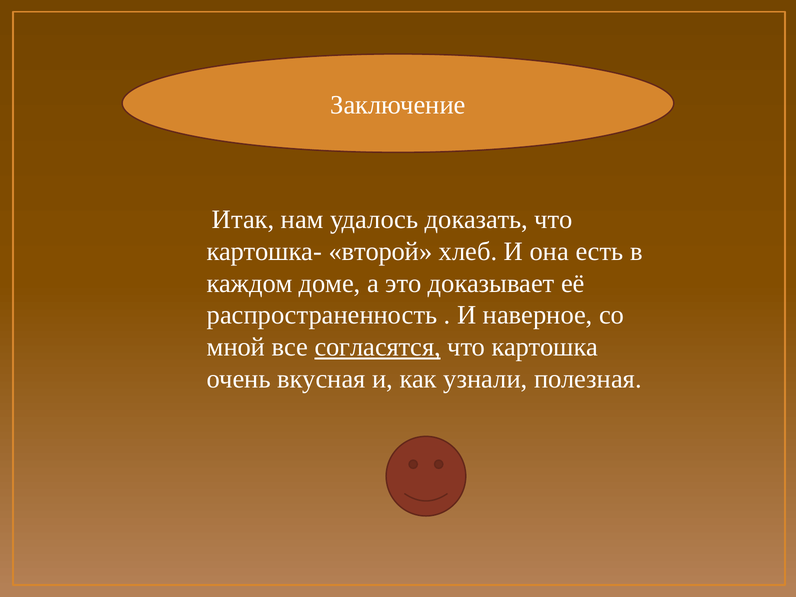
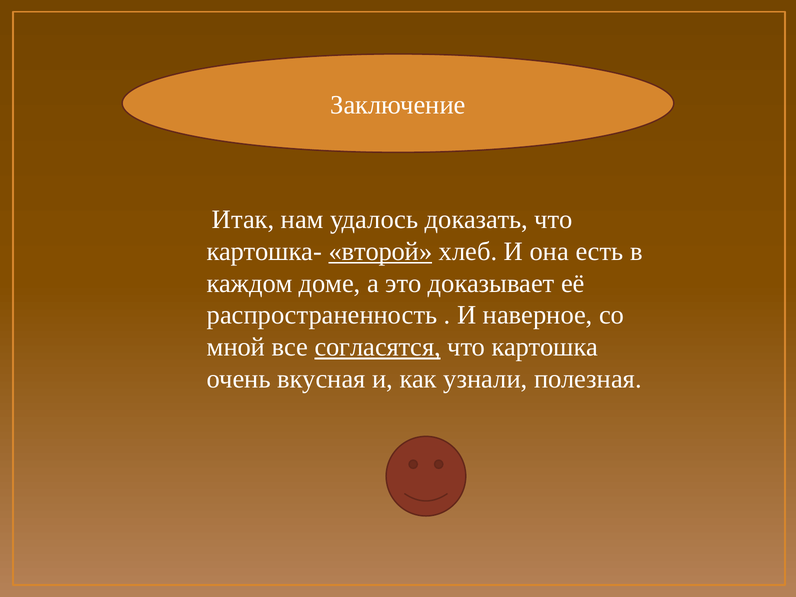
второй underline: none -> present (380, 252)
